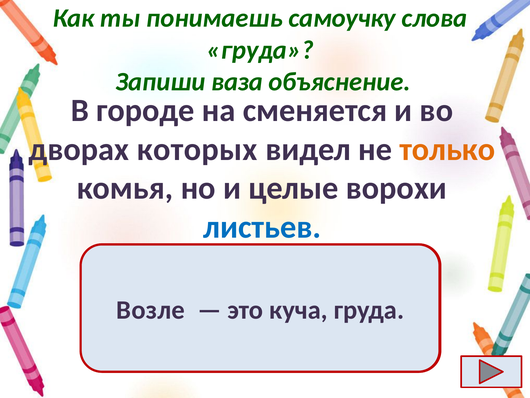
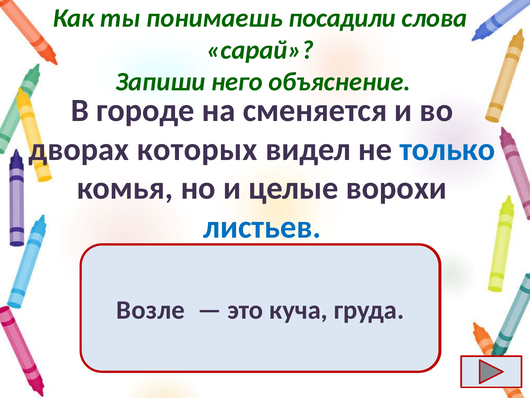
самоучку: самоучку -> посадили (342, 18)
груда: груда -> сарай (260, 50)
ваза: ваза -> него (237, 82)
только colour: orange -> blue (447, 149)
